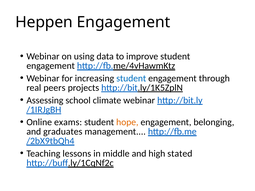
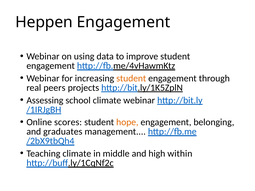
student colour: blue -> orange (131, 78)
exams: exams -> scores (68, 122)
Teaching lessons: lessons -> climate (77, 154)
stated: stated -> within (180, 154)
